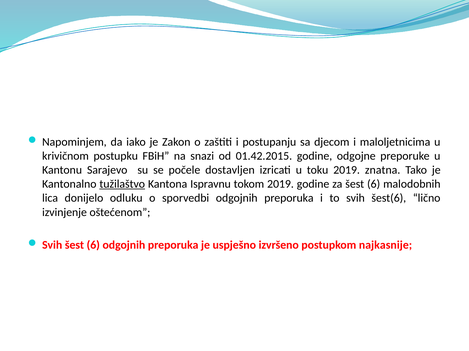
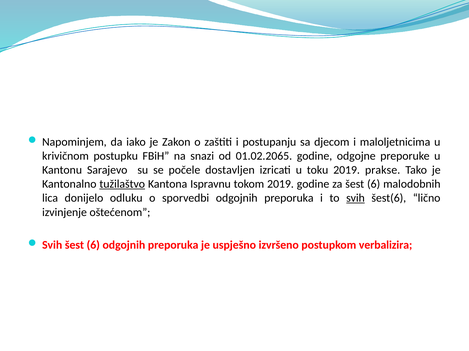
01.42.2015: 01.42.2015 -> 01.02.2065 (264, 156)
znatna: znatna -> prakse (383, 170)
svih underline: none -> present (355, 199)
najkasnije: najkasnije -> verbalizira (386, 245)
